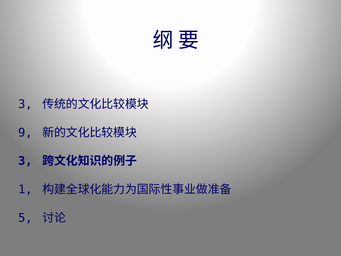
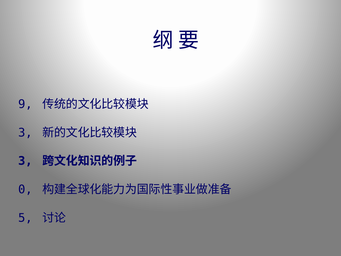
3: 3 -> 9 (25, 104)
9: 9 -> 3 (25, 133)
1: 1 -> 0 (25, 189)
